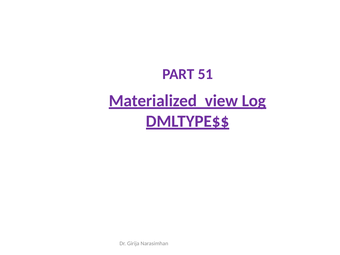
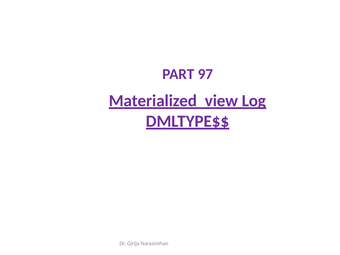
51: 51 -> 97 (205, 74)
